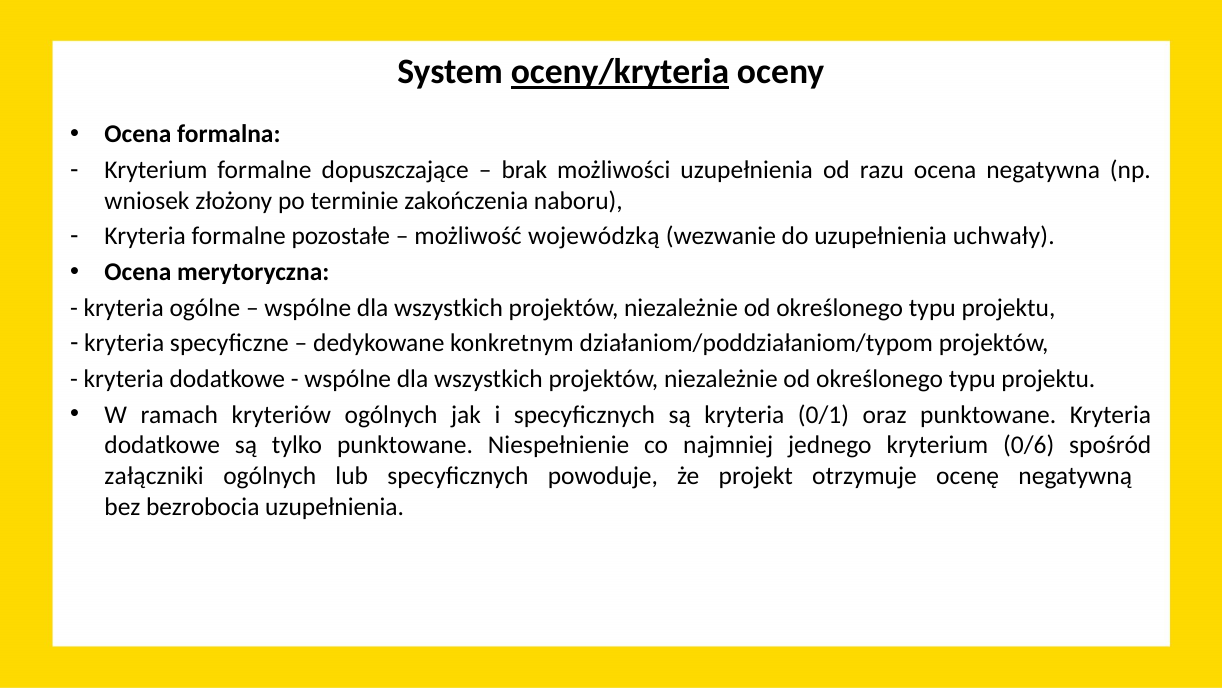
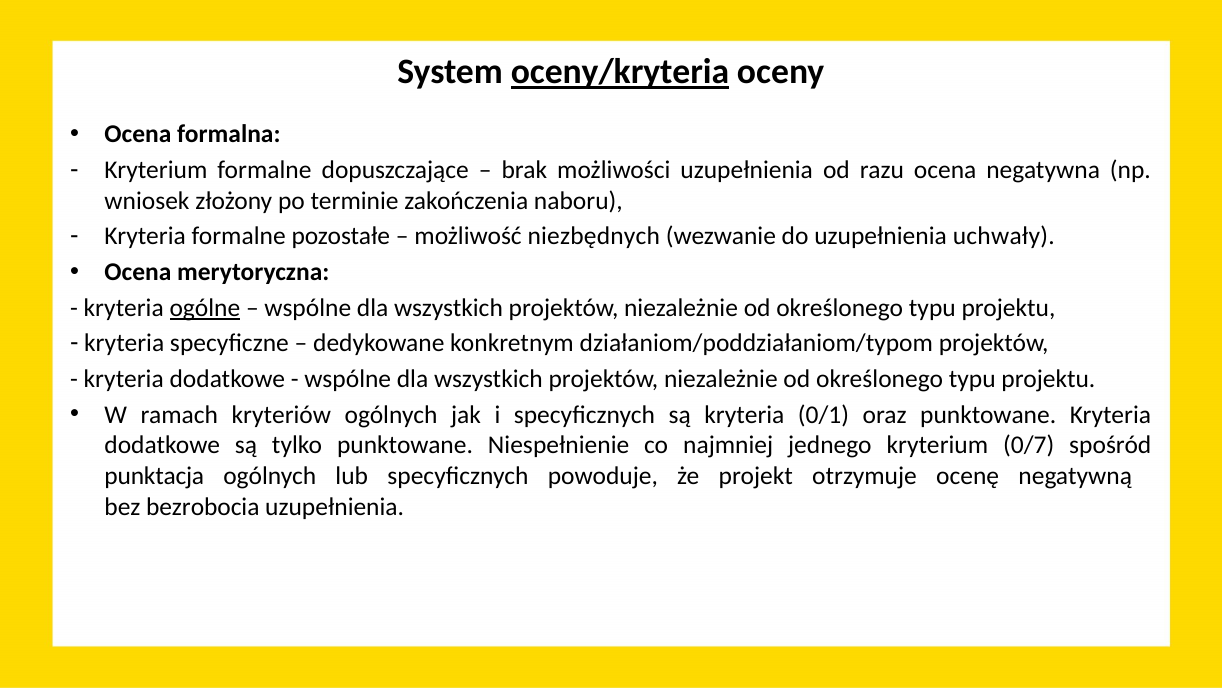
wojewódzką: wojewódzką -> niezbędnych (594, 236)
ogólne underline: none -> present (205, 308)
0/6: 0/6 -> 0/7 (1029, 445)
załączniki: załączniki -> punktacja (154, 476)
